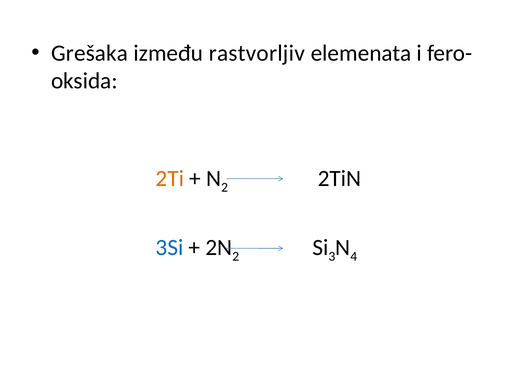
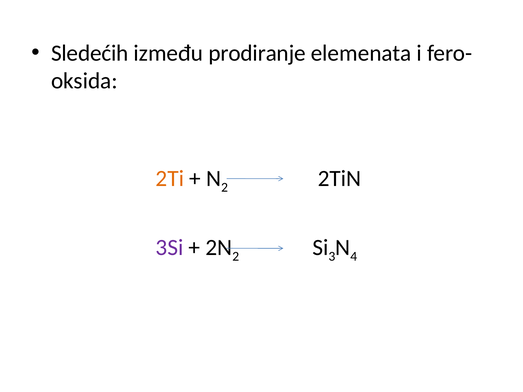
Grešaka: Grešaka -> Sledećih (90, 53)
rastvorljiv: rastvorljiv -> prodiranje (257, 53)
3Si colour: blue -> purple (169, 248)
